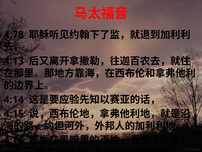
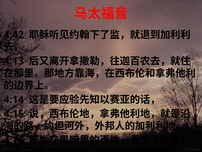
4:78: 4:78 -> 4:42 (14, 35)
